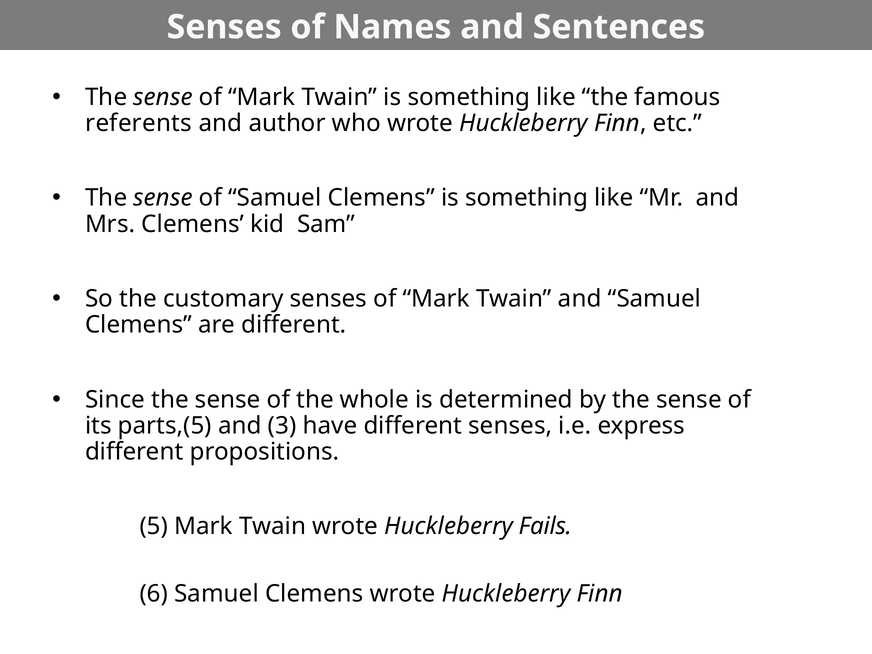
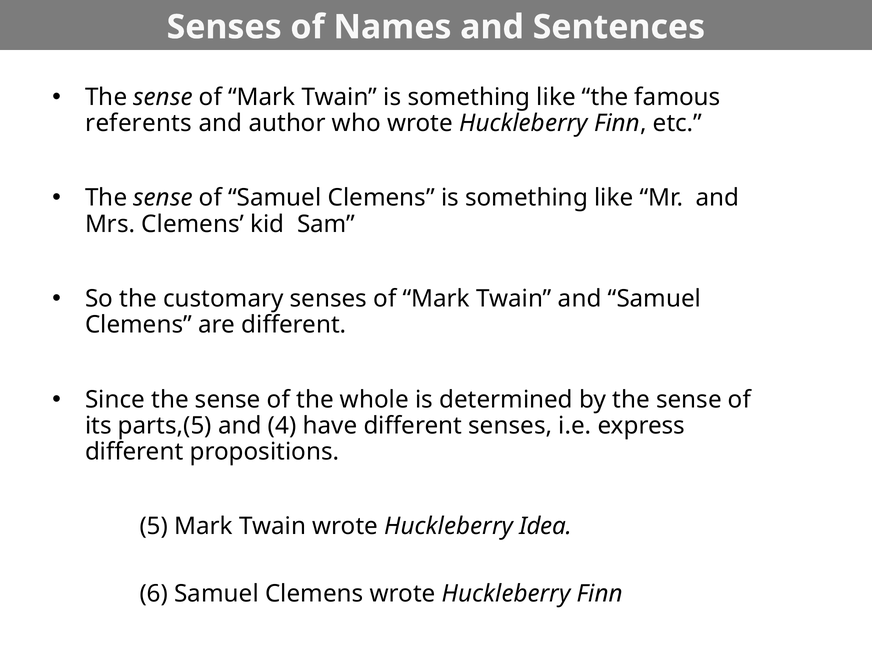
3: 3 -> 4 (282, 426)
Fails: Fails -> Idea (546, 526)
